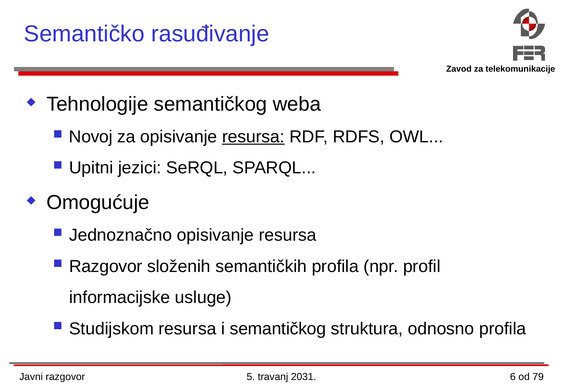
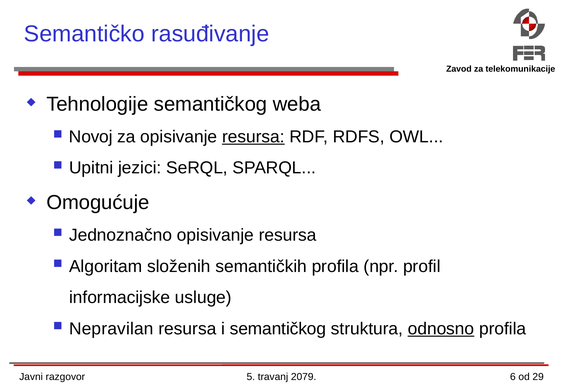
Razgovor: Razgovor -> Algoritam (106, 267)
Studijskom: Studijskom -> Nepravilan (111, 329)
odnosno underline: none -> present (441, 329)
2031: 2031 -> 2079 (304, 377)
79: 79 -> 29 (538, 377)
